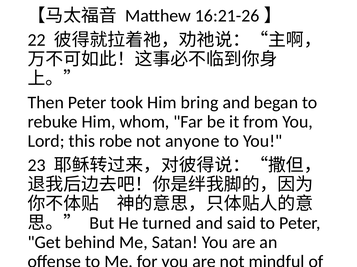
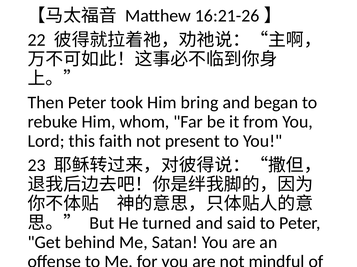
robe: robe -> faith (116, 141)
anyone: anyone -> present (192, 141)
